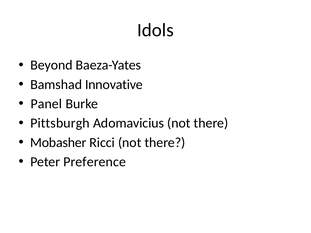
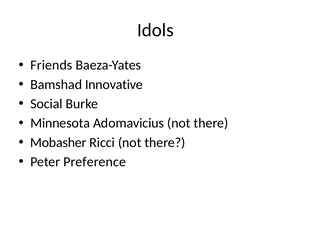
Beyond: Beyond -> Friends (51, 65)
Panel: Panel -> Social (46, 104)
Pittsburgh: Pittsburgh -> Minnesota (60, 123)
